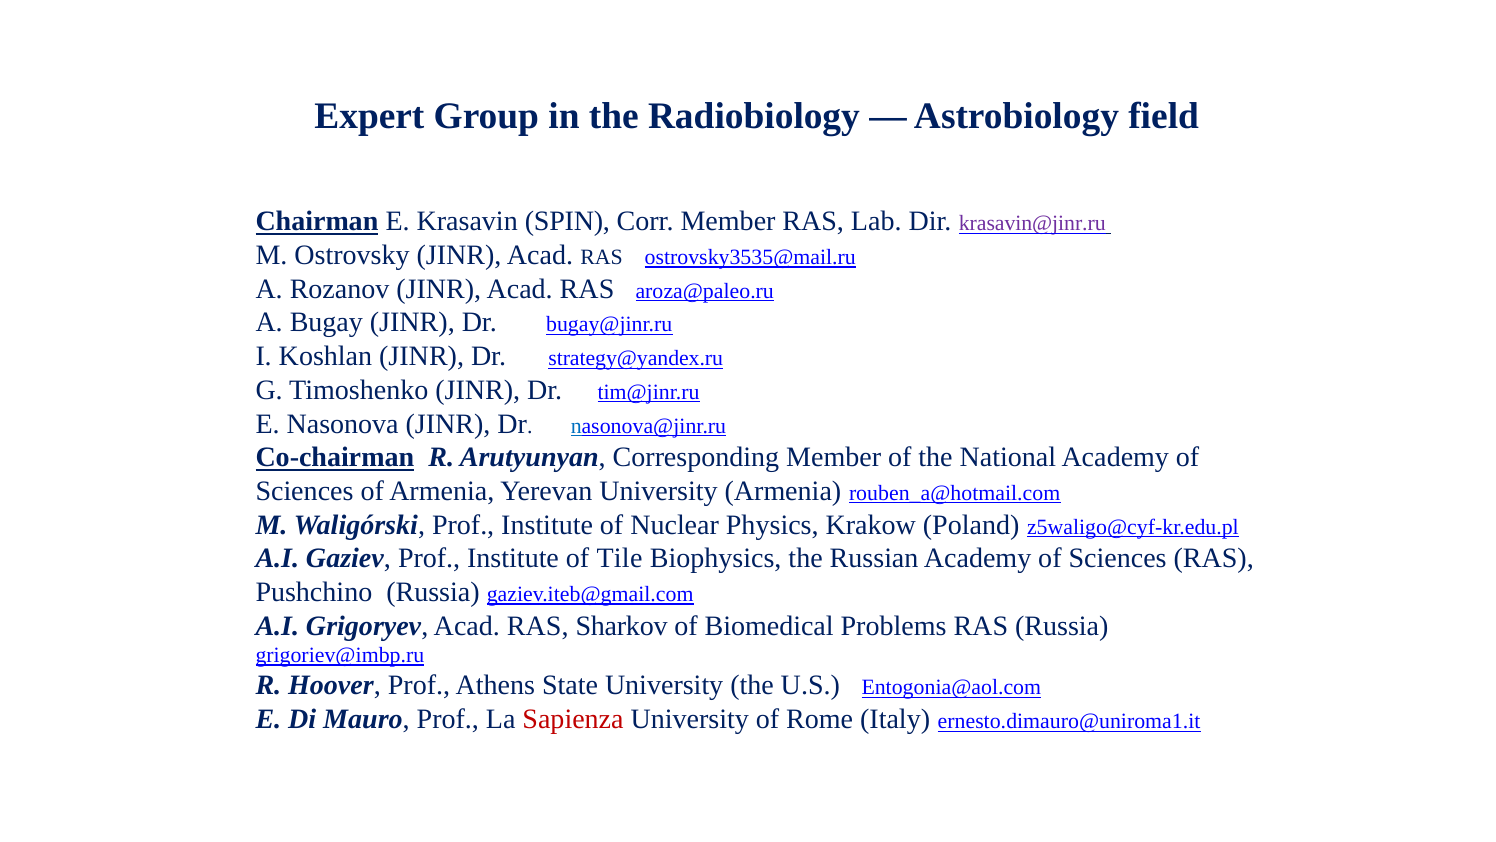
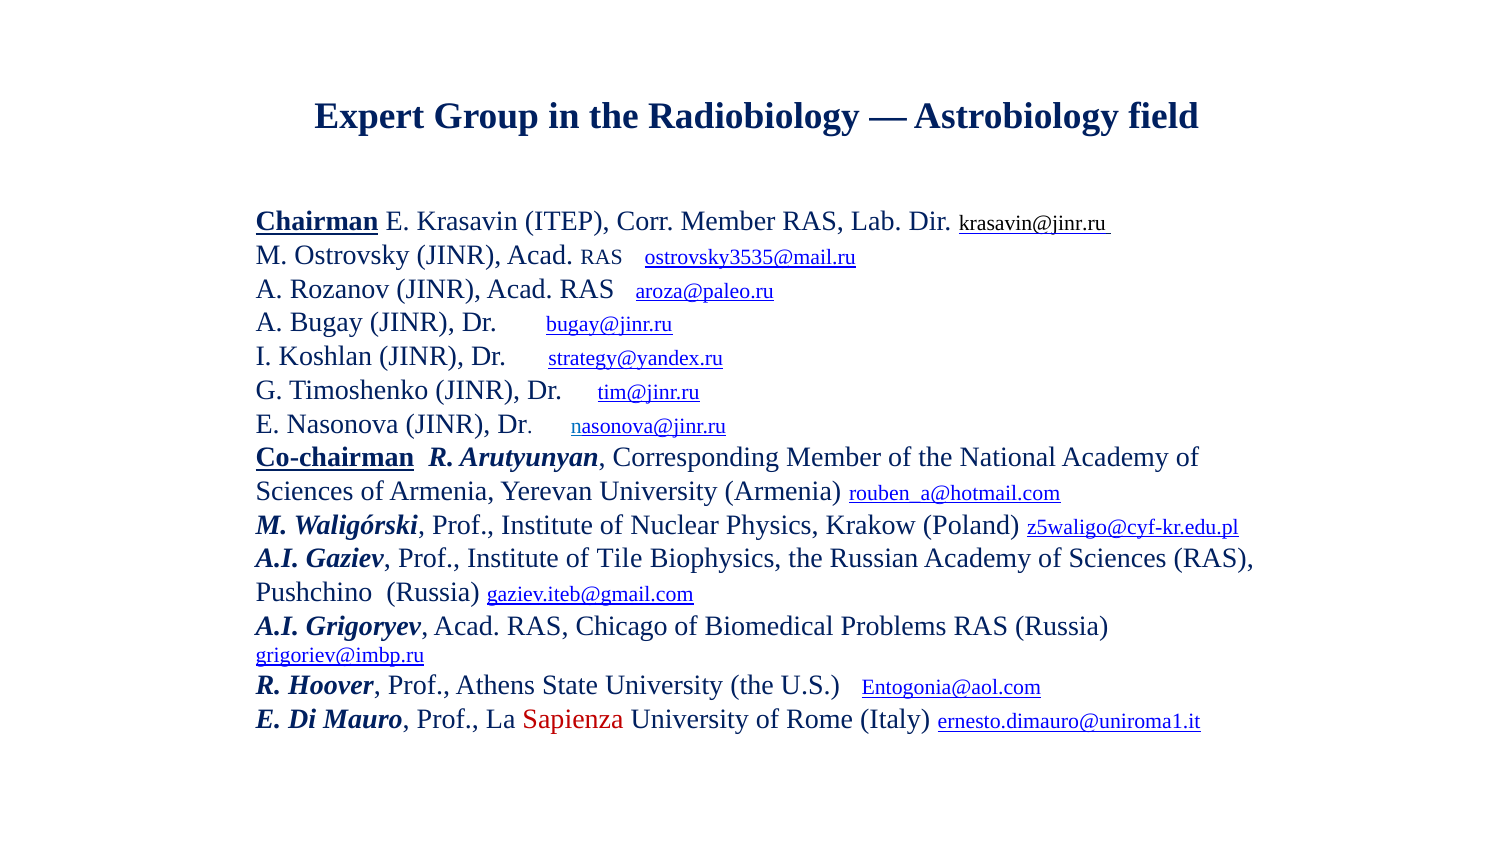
SPIN: SPIN -> ITEP (567, 222)
krasavin@jinr.ru colour: purple -> black (1032, 224)
Sharkov: Sharkov -> Chicago (622, 625)
